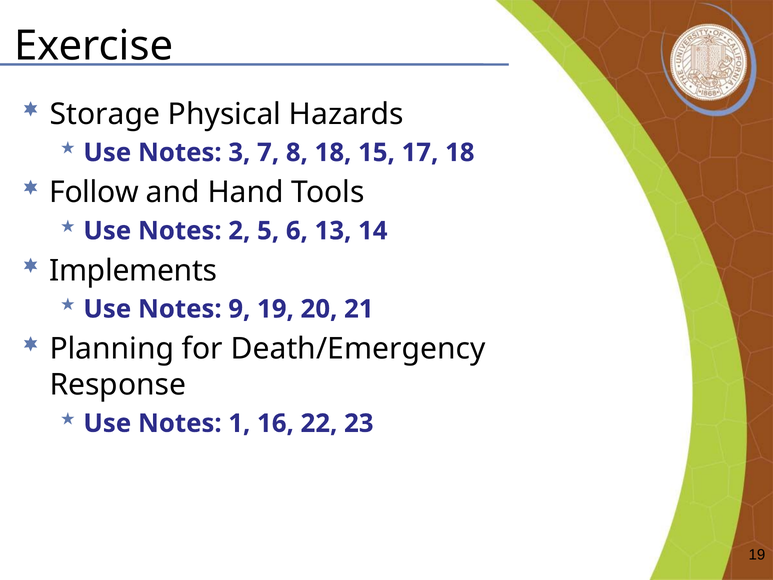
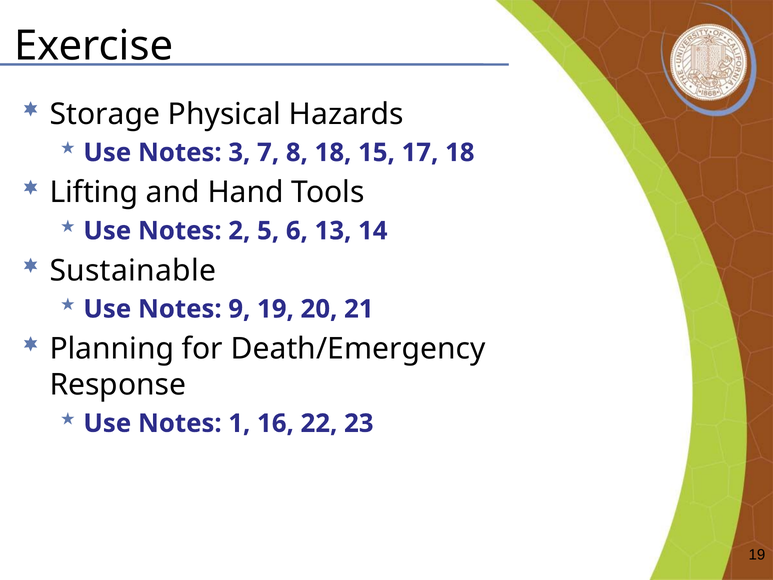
Follow: Follow -> Lifting (94, 192)
Implements: Implements -> Sustainable (133, 271)
